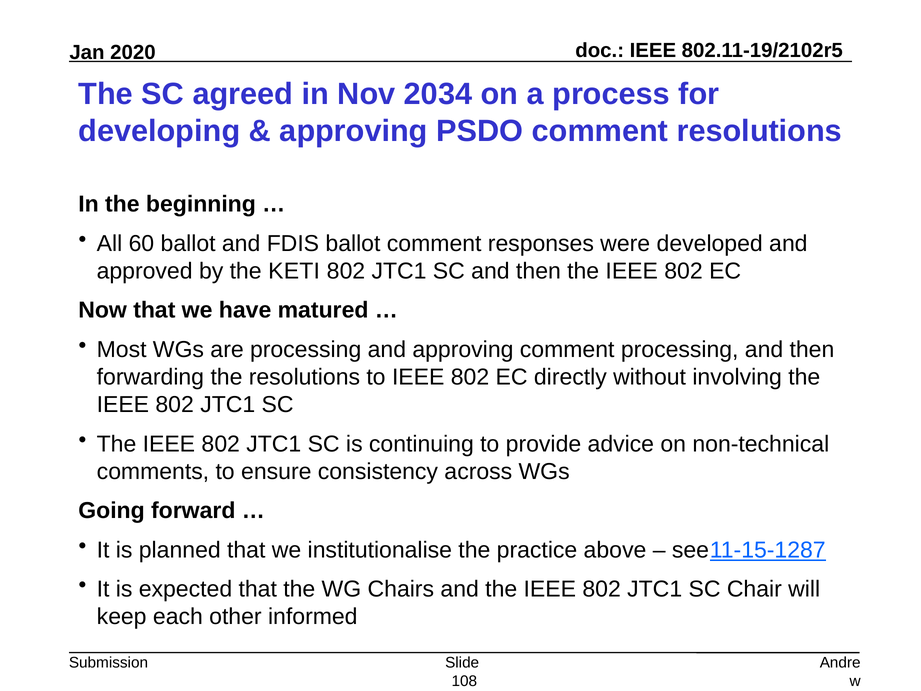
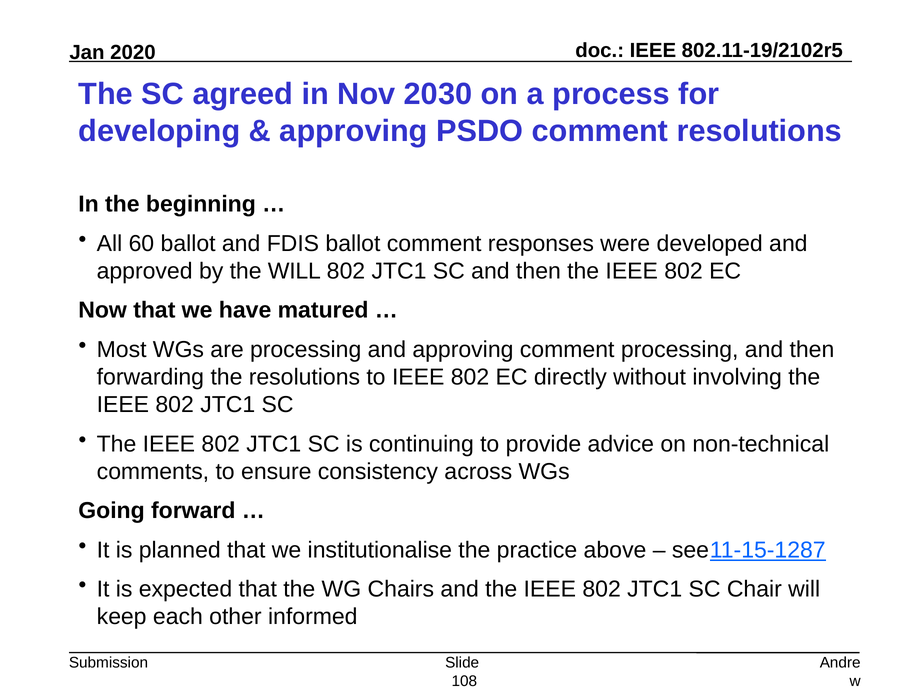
2034: 2034 -> 2030 (438, 94)
the KETI: KETI -> WILL (294, 271)
